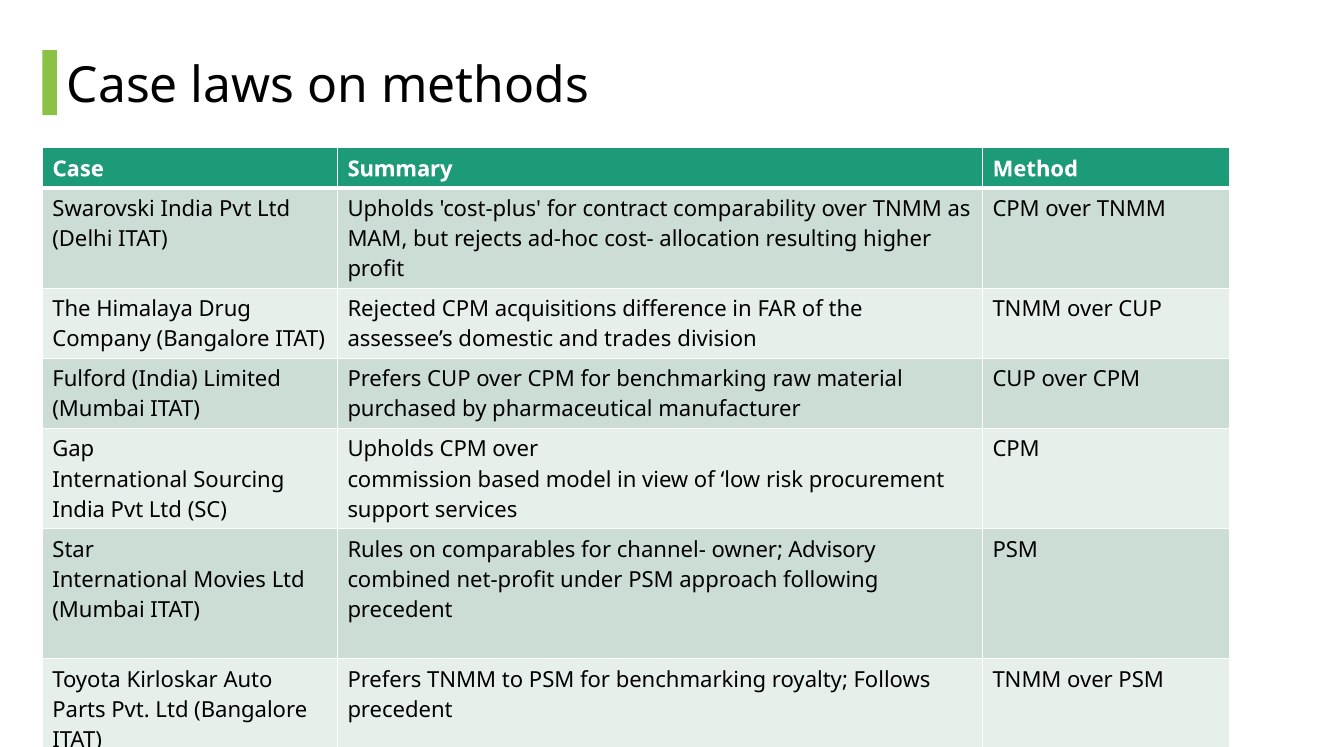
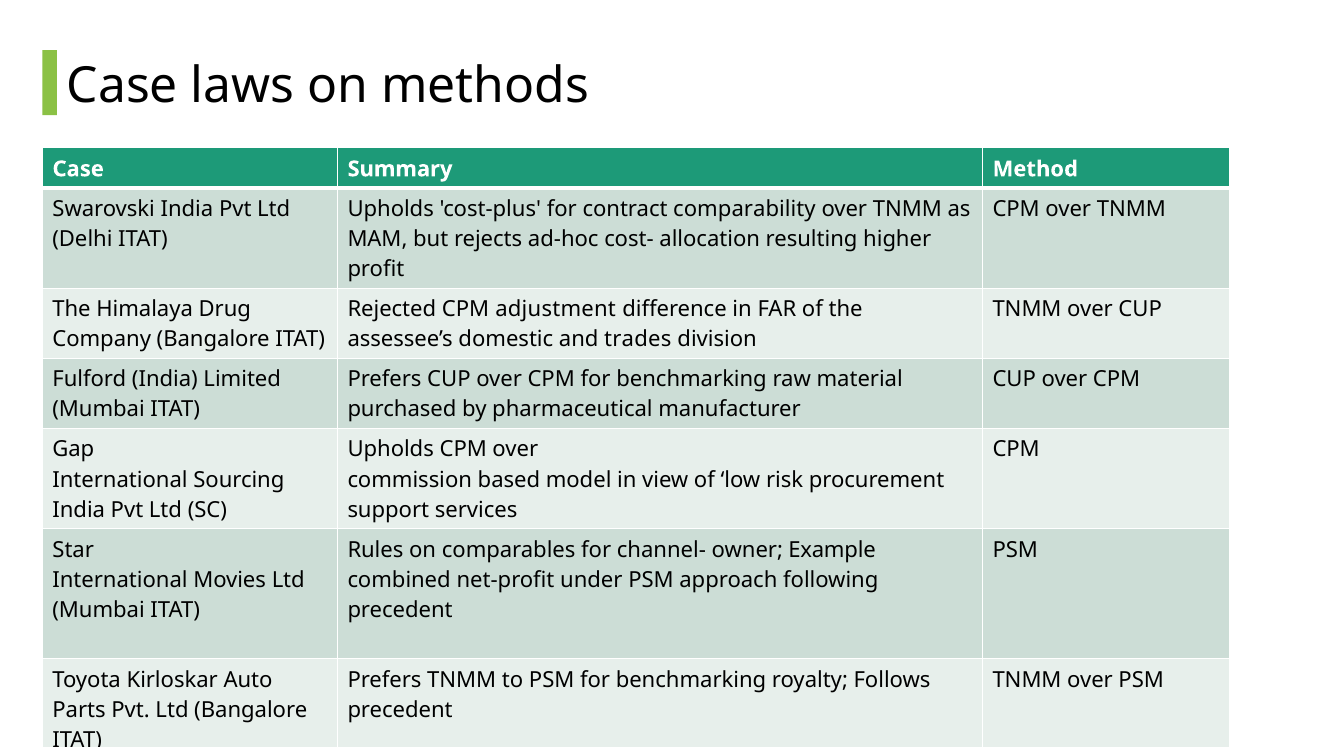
acquisitions: acquisitions -> adjustment (556, 309)
Advisory: Advisory -> Example (832, 549)
